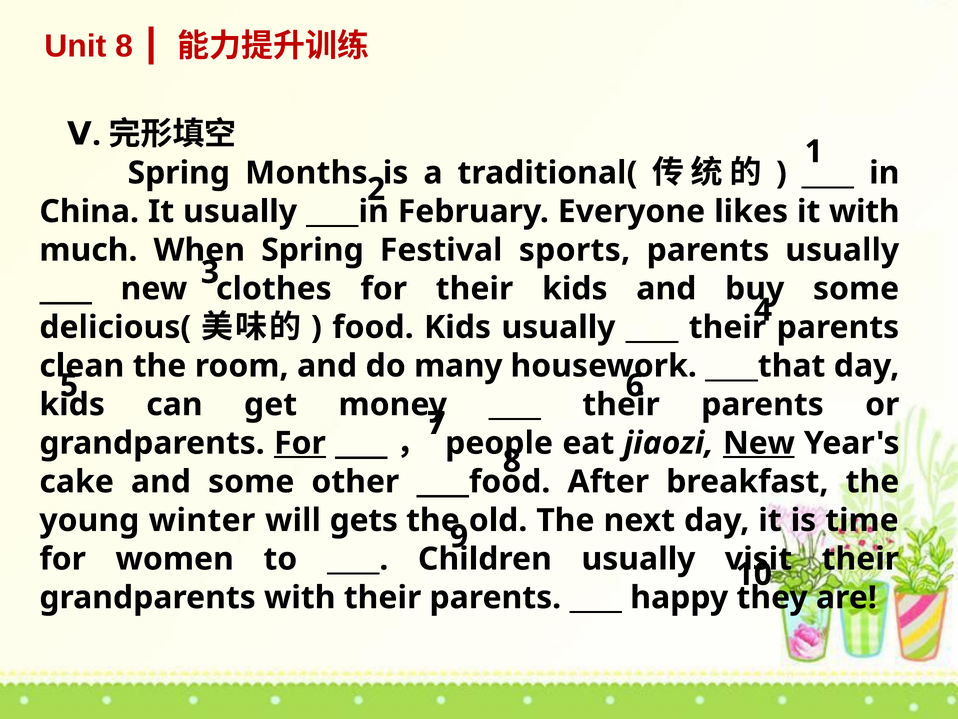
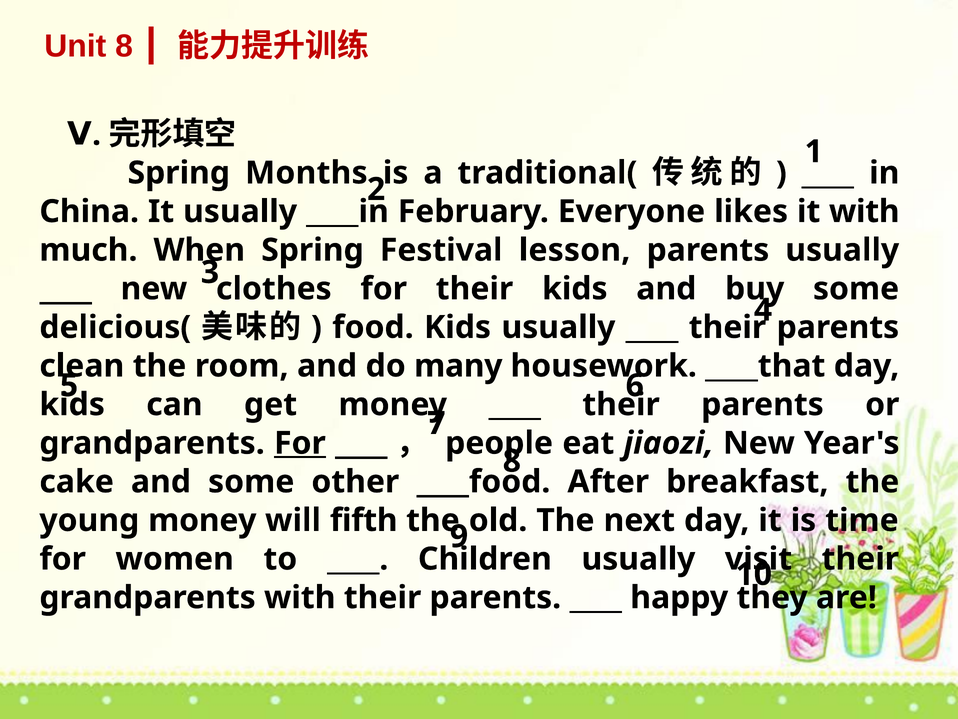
sports: sports -> lesson (575, 250)
New underline: present -> none (759, 443)
young winter: winter -> money (202, 520)
gets: gets -> fifth (364, 520)
